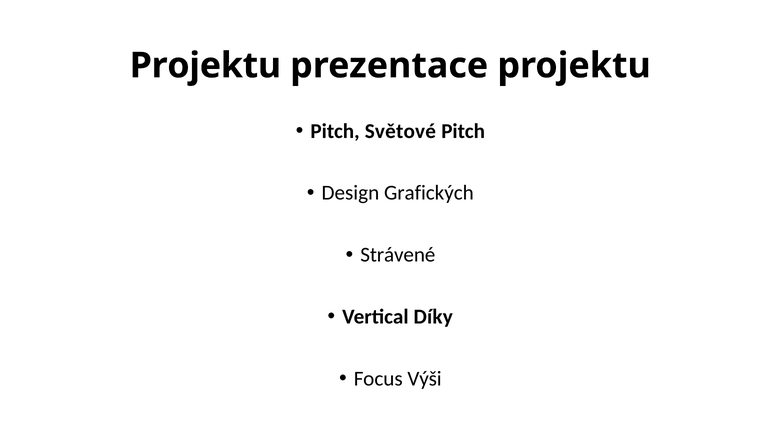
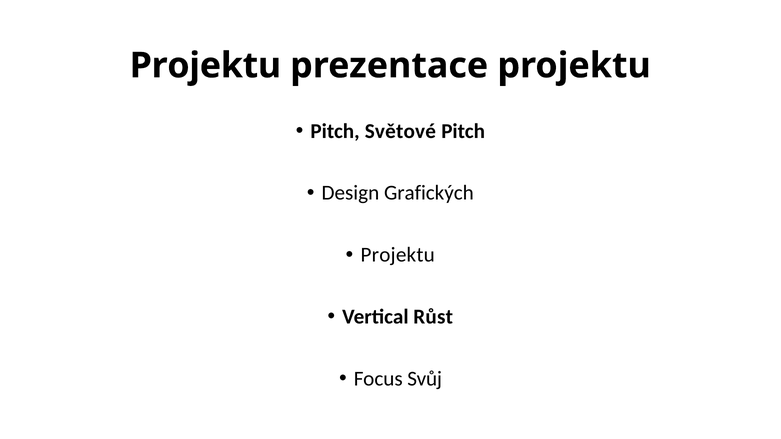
Strávené: Strávené -> Projektu (398, 255)
Díky: Díky -> Růst (433, 317)
Výši: Výši -> Svůj (425, 379)
